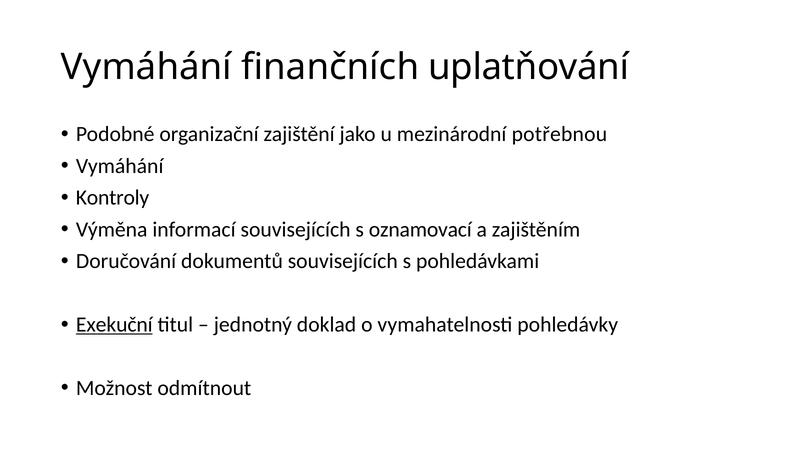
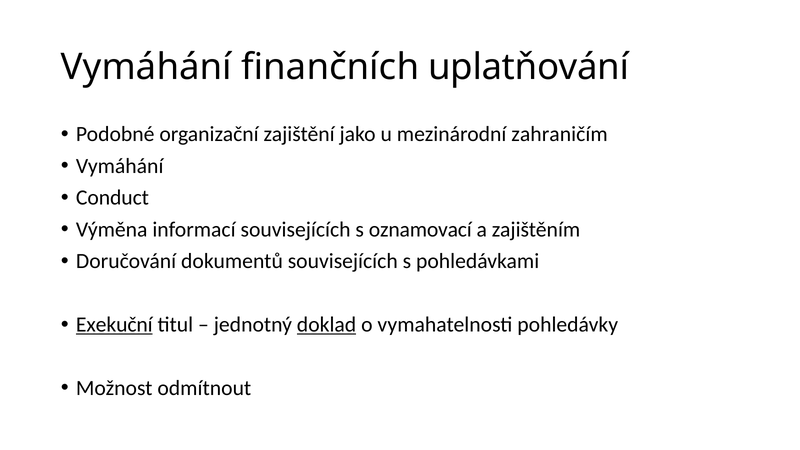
potřebnou: potřebnou -> zahraničím (560, 134)
Kontroly: Kontroly -> Conduct (112, 198)
doklad underline: none -> present (327, 325)
